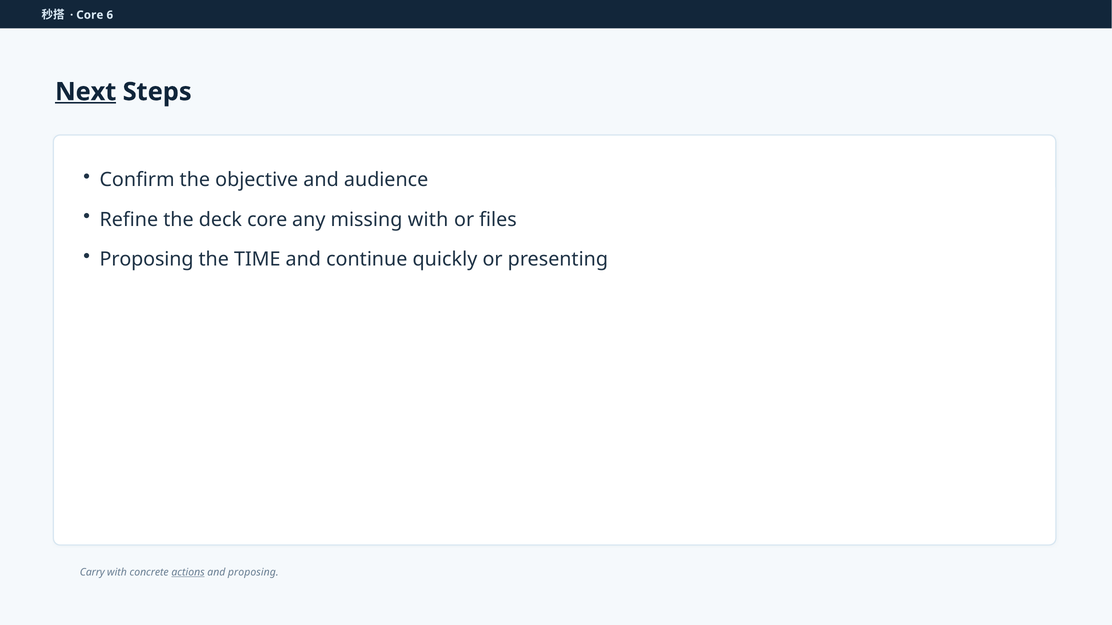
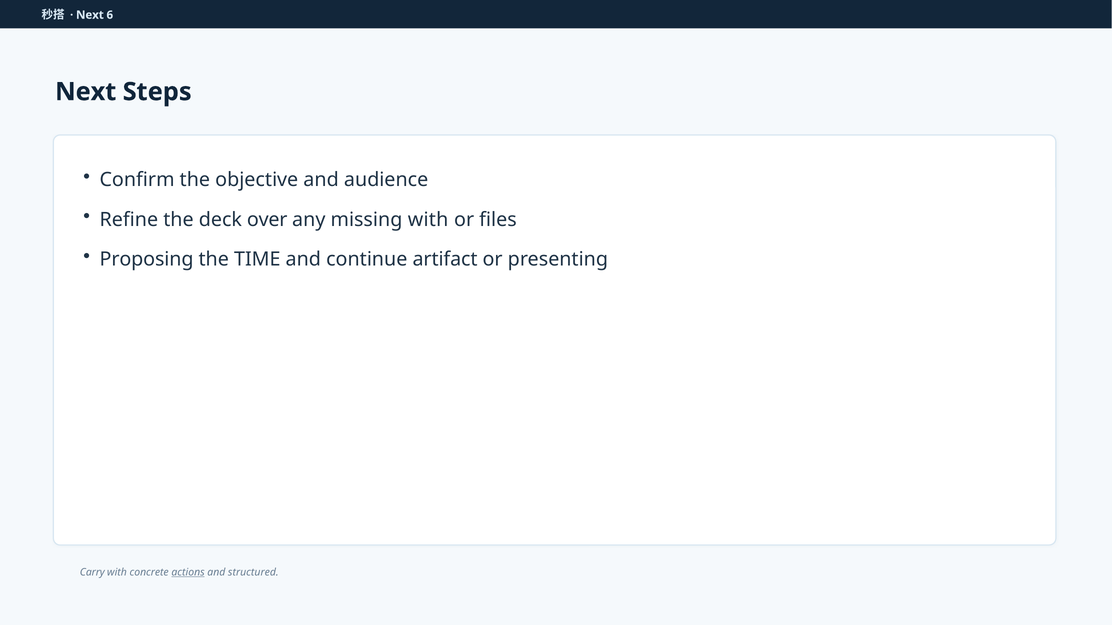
Core: Core -> Next (90, 15)
Next underline: present -> none (86, 92)
deck core: core -> over (267, 220)
quickly: quickly -> artifact (445, 260)
and proposing: proposing -> structured (253, 573)
